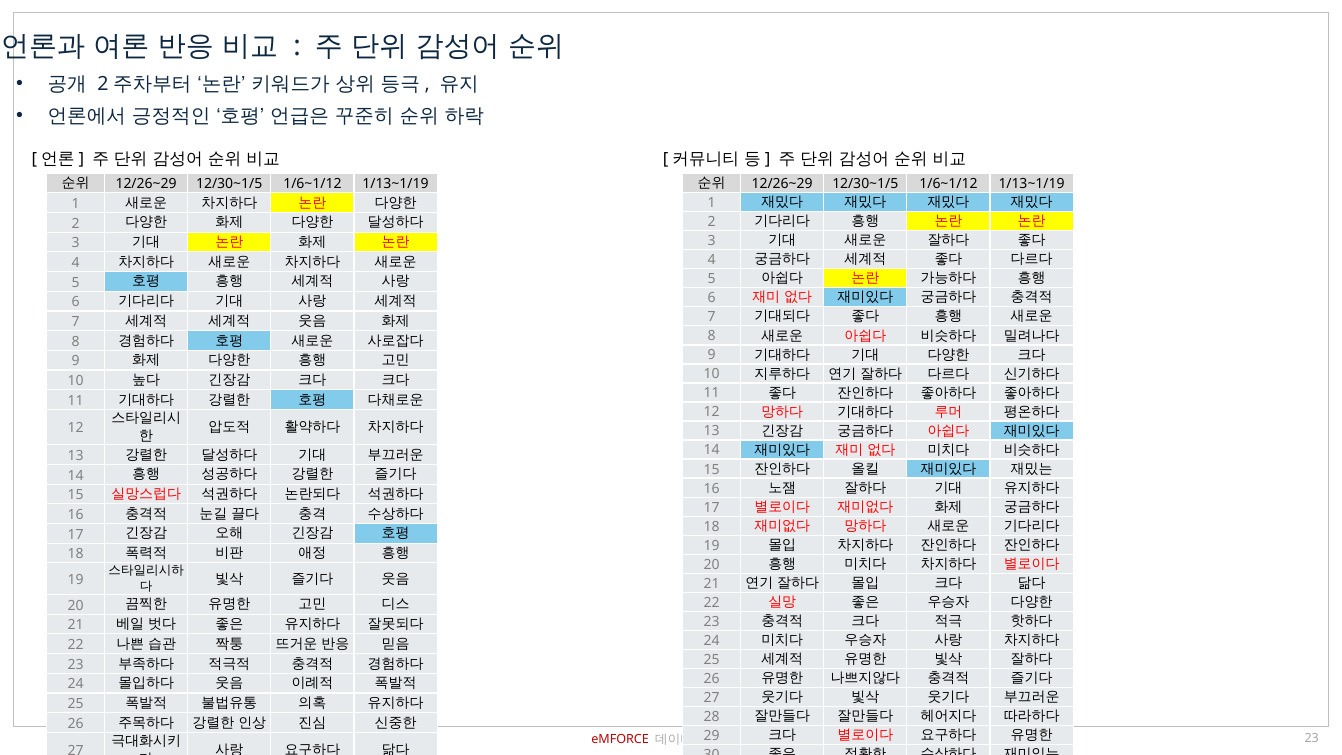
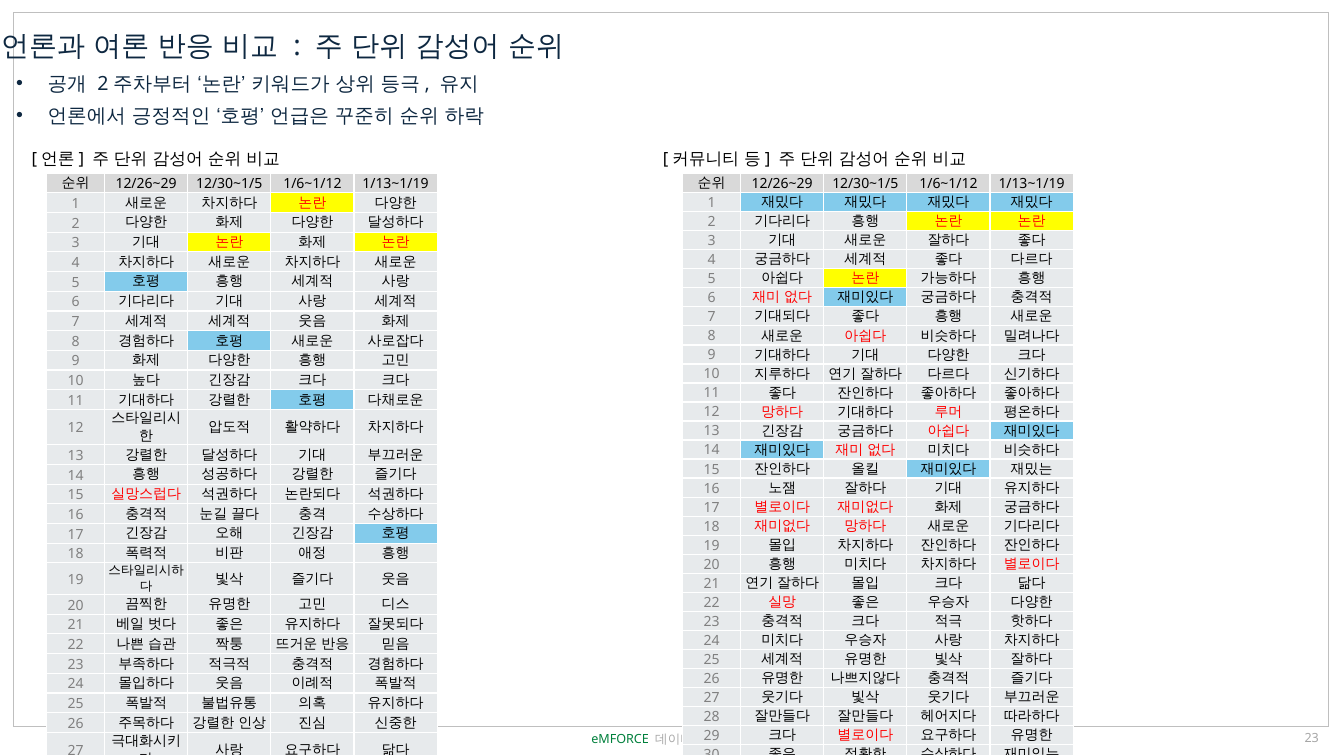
eMFORCE colour: red -> green (620, 740)
